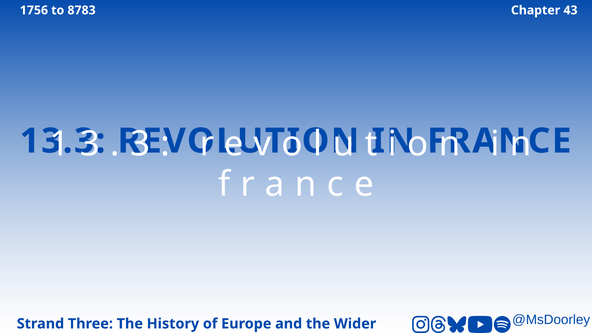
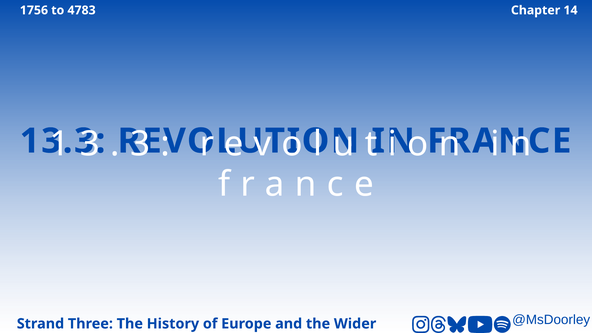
8783: 8783 -> 4783 (82, 10)
43: 43 -> 14 (570, 10)
